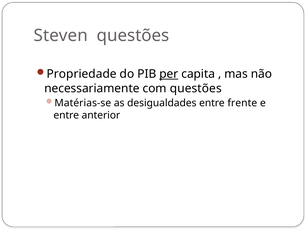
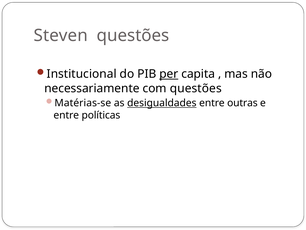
Propriedade: Propriedade -> Institucional (82, 74)
desigualdades underline: none -> present (162, 103)
frente: frente -> outras (242, 103)
anterior: anterior -> políticas (101, 115)
